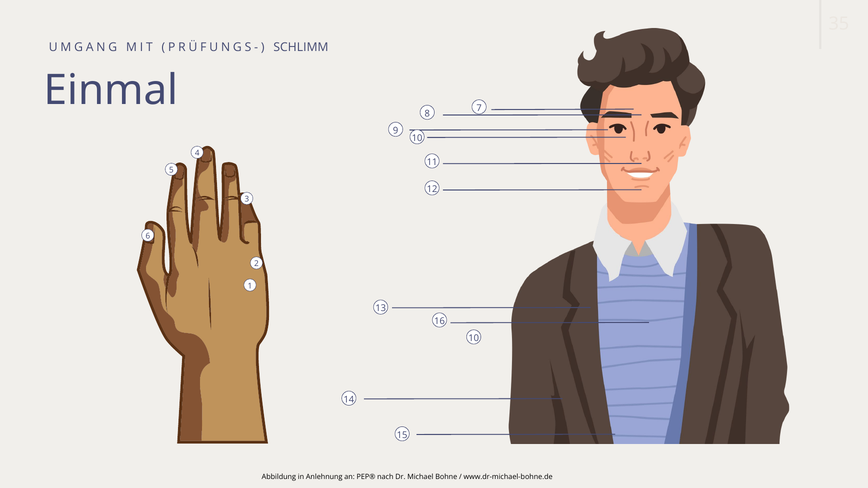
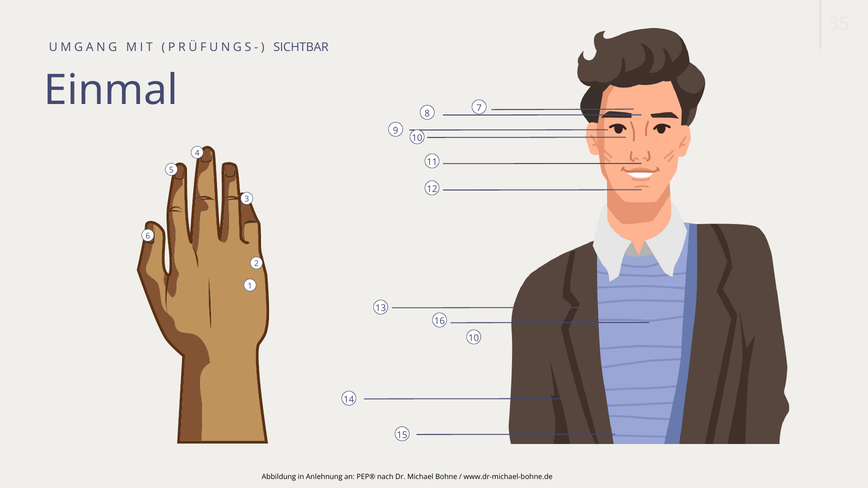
SCHLIMM: SCHLIMM -> SICHTBAR (301, 48)
